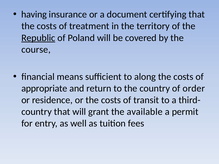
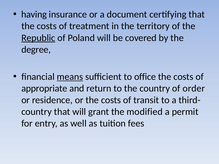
course: course -> degree (36, 50)
means underline: none -> present (70, 77)
along: along -> office (145, 77)
available: available -> modified (145, 112)
